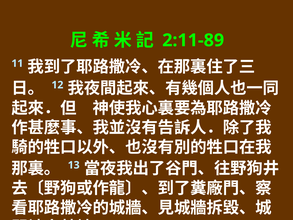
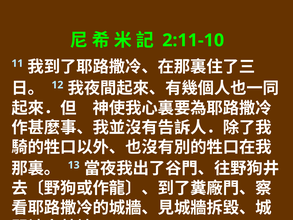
2:11-89: 2:11-89 -> 2:11-10 (193, 40)
